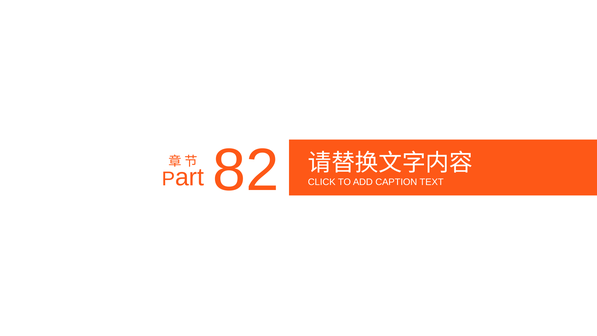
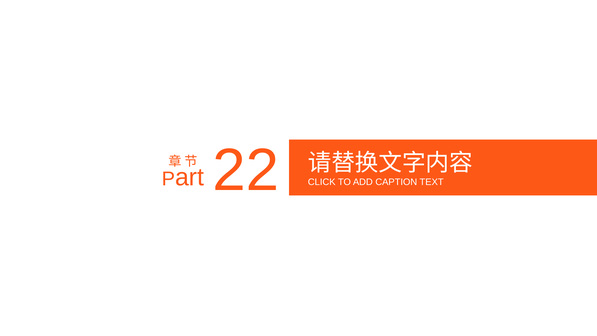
82: 82 -> 22 (246, 170)
